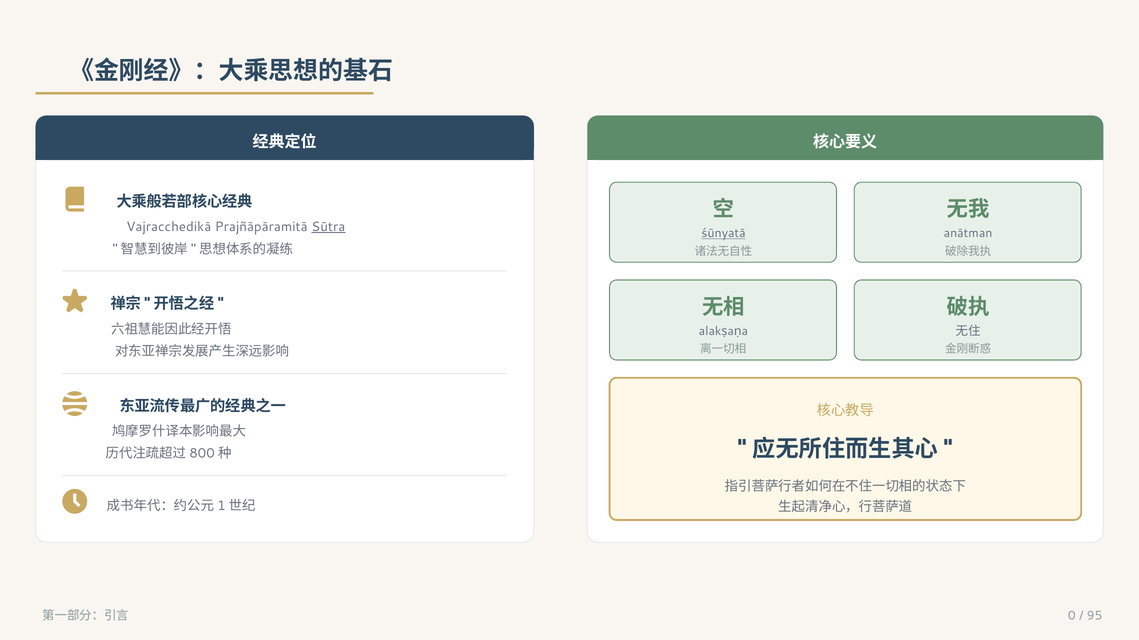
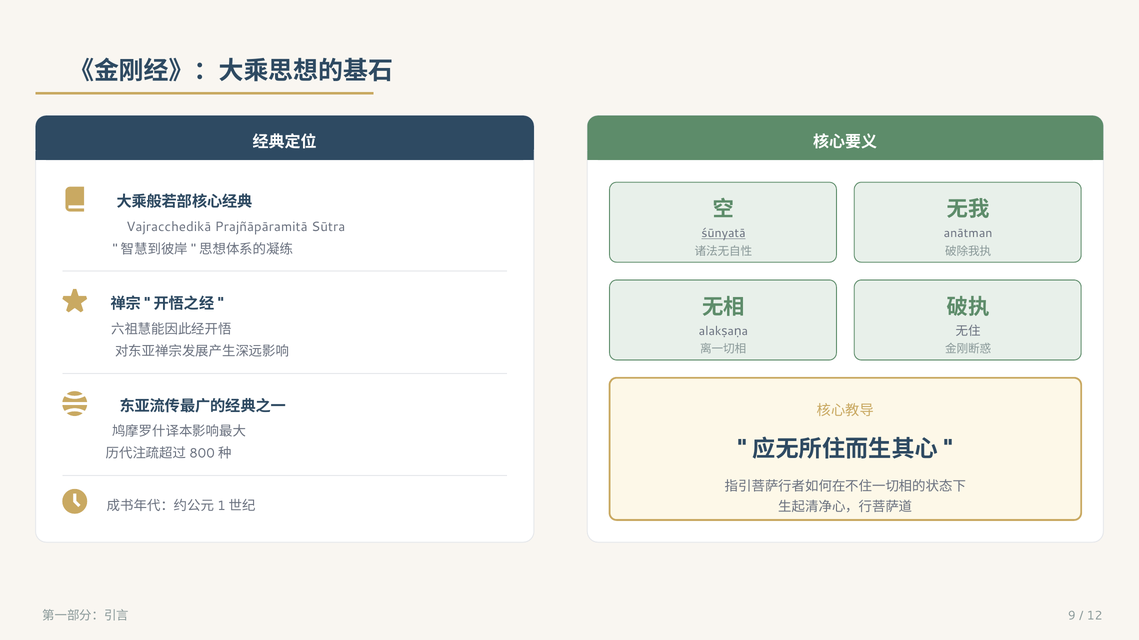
Sūtra underline: present -> none (328, 227)
0: 0 -> 9 (1072, 616)
95: 95 -> 12 (1095, 616)
